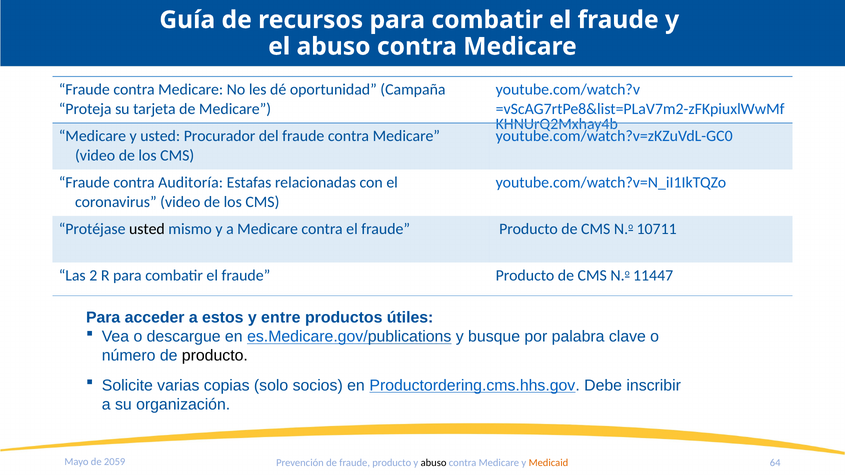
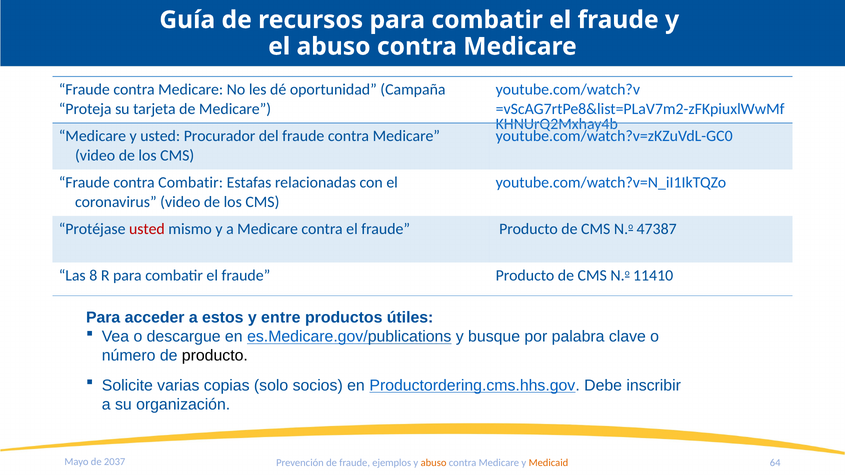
contra Auditoría: Auditoría -> Combatir (191, 183)
usted colour: black -> red (147, 229)
10711: 10711 -> 47387 (657, 229)
2: 2 -> 8 (93, 276)
11447: 11447 -> 11410 (653, 276)
2059: 2059 -> 2037 (115, 462)
de fraude producto: producto -> ejemplos (392, 463)
abuso colour: black -> orange (434, 463)
